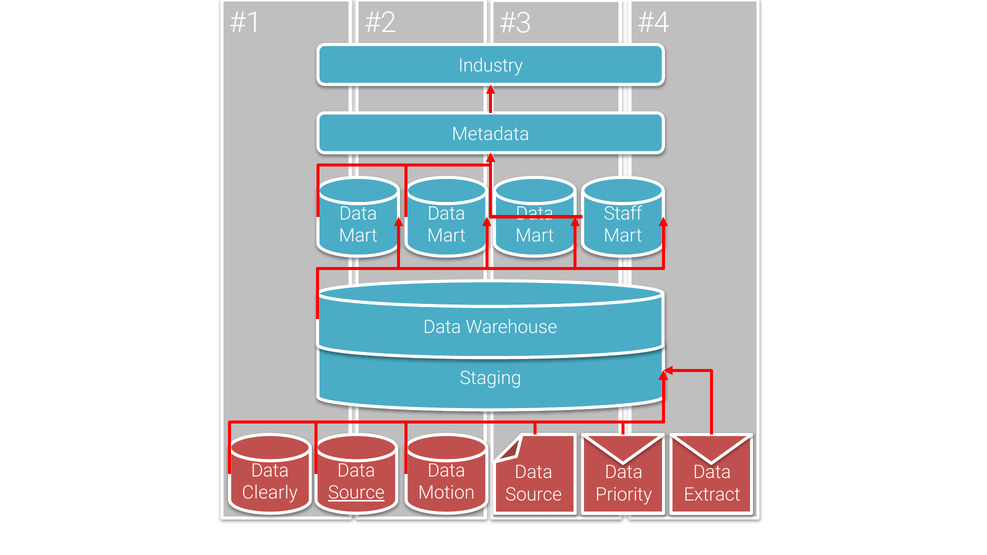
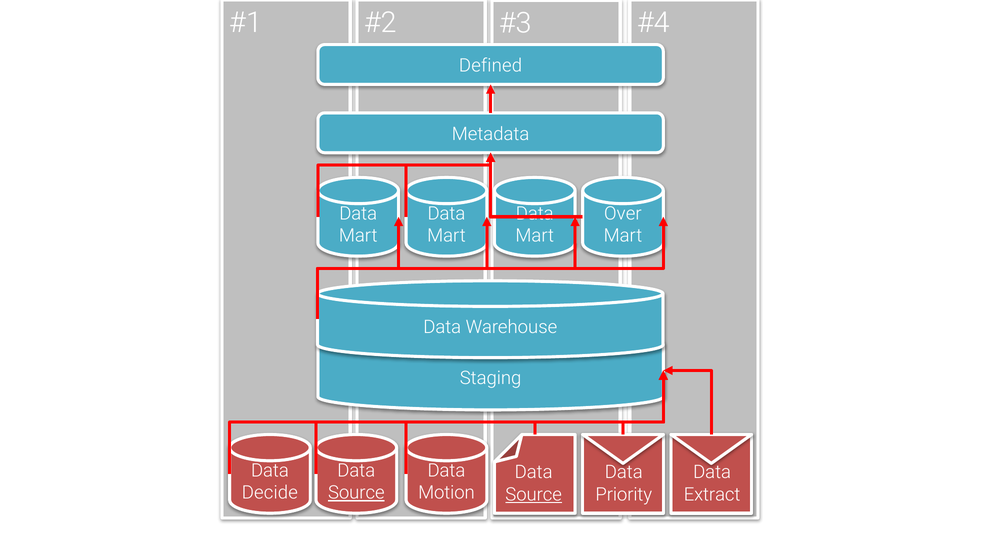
Industry: Industry -> Defined (490, 66)
Staff: Staff -> Over (623, 214)
Clearly: Clearly -> Decide (270, 493)
Source underline: none -> present (534, 495)
